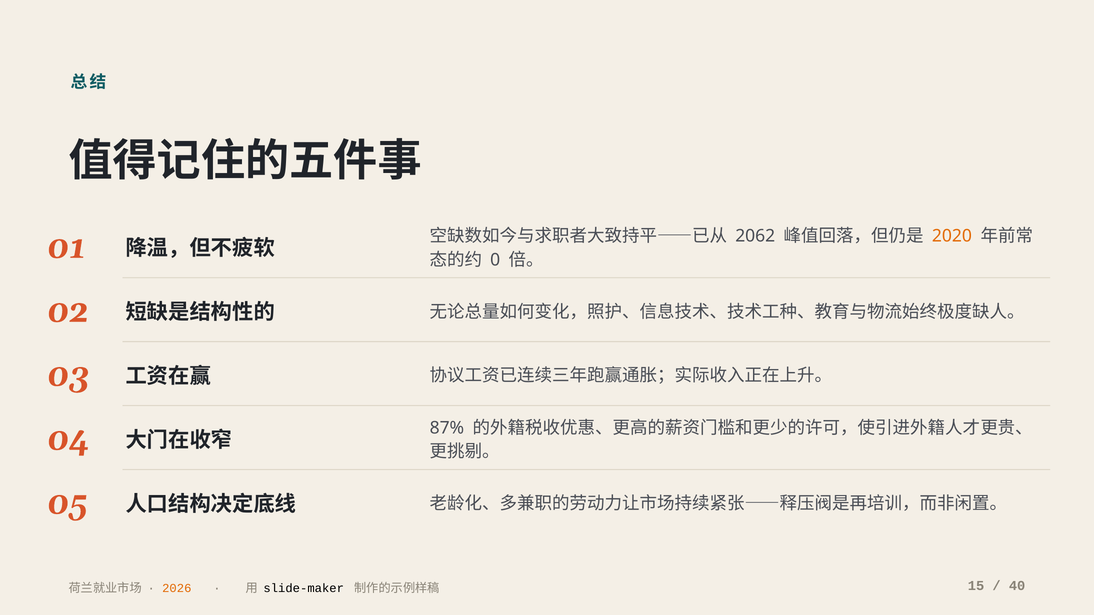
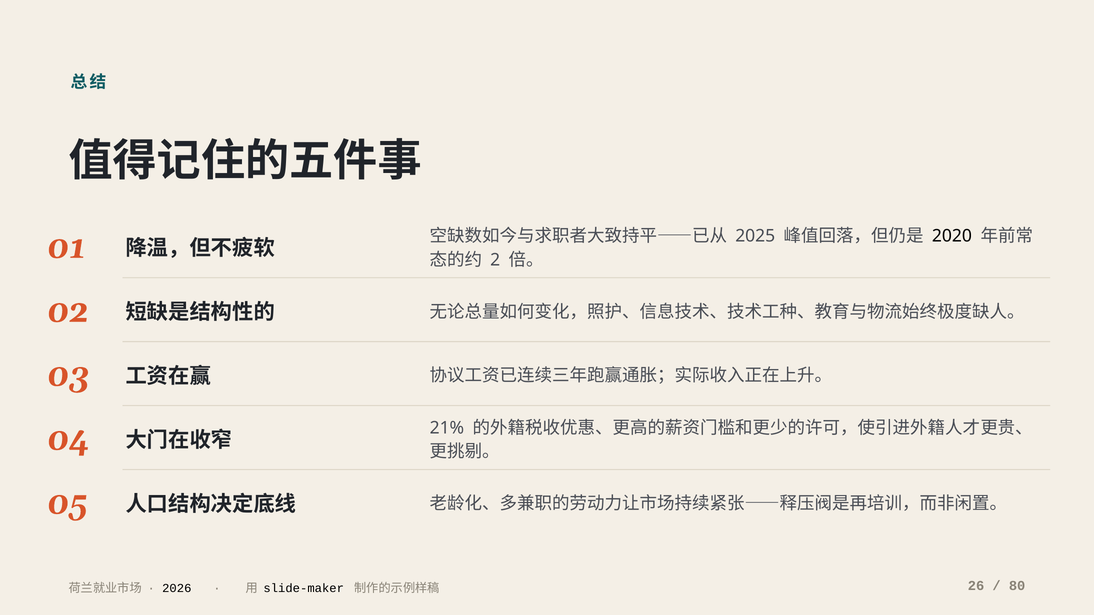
2062: 2062 -> 2025 (755, 236)
2020 colour: orange -> black (952, 236)
0: 0 -> 2 (495, 260)
87%: 87% -> 21% (447, 428)
2026 colour: orange -> black (177, 589)
15: 15 -> 26 (976, 586)
40: 40 -> 80 (1017, 586)
